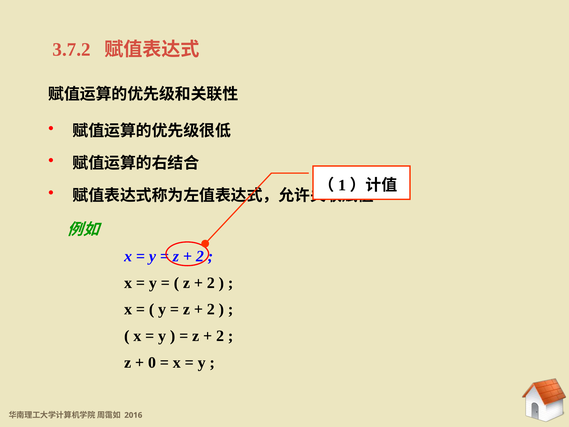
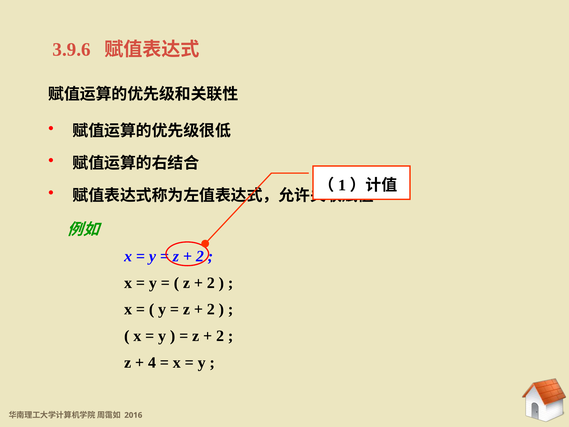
3.7.2: 3.7.2 -> 3.9.6 (72, 50)
0: 0 -> 4 (152, 362)
